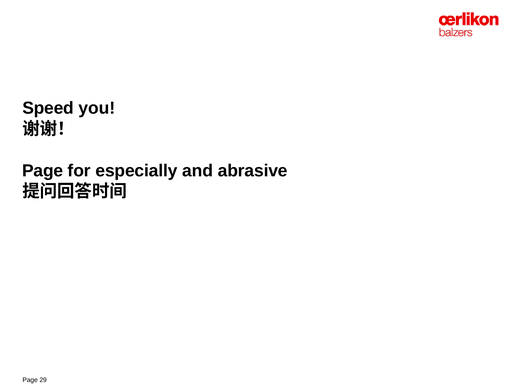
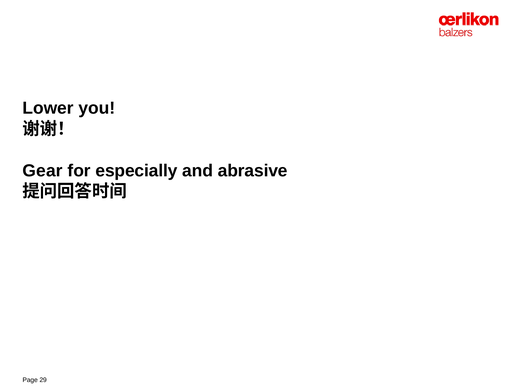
Speed: Speed -> Lower (48, 108)
Page: Page -> Gear (43, 171)
